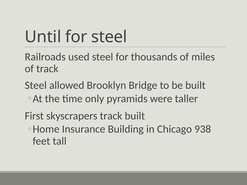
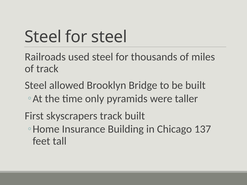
Until: Until -> Steel (43, 37)
938: 938 -> 137 (203, 129)
